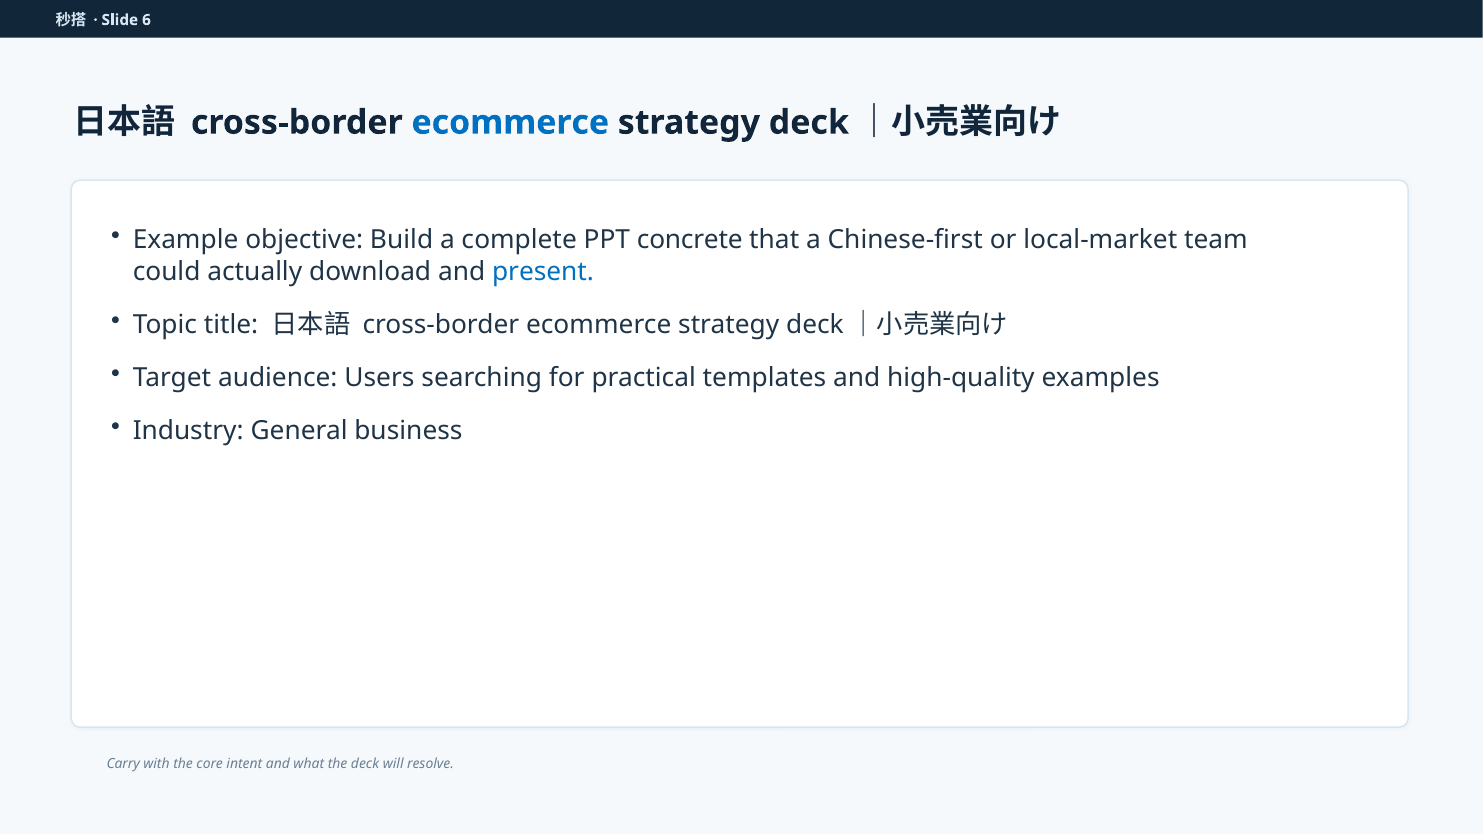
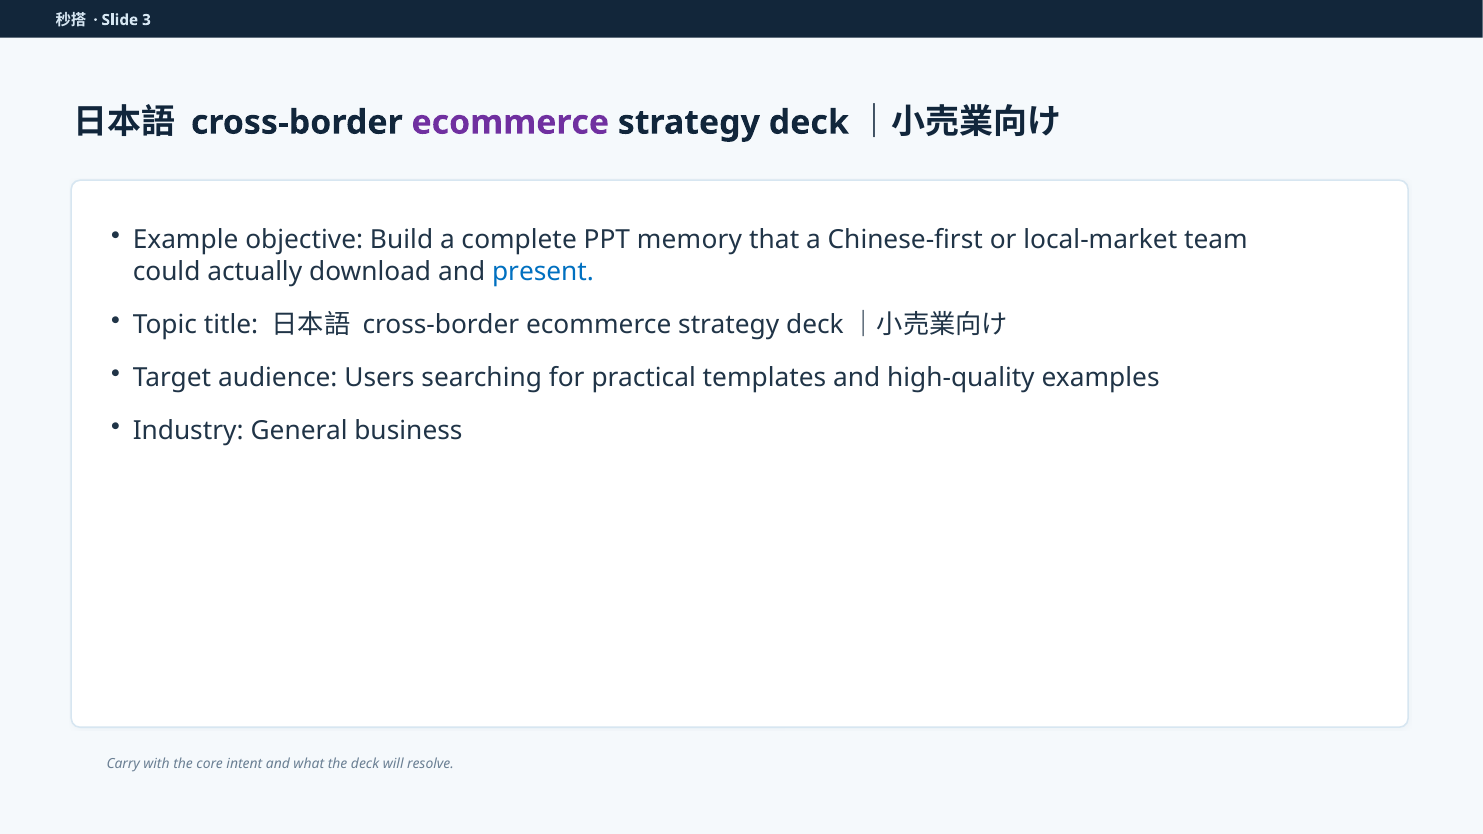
6: 6 -> 3 (146, 20)
ecommerce colour: blue -> purple (510, 123)
concrete: concrete -> memory (690, 240)
